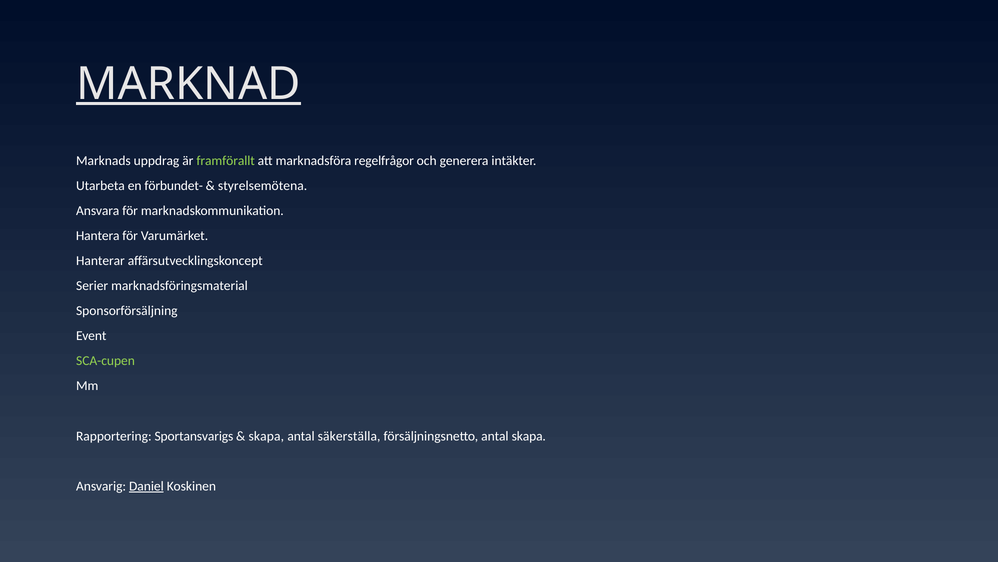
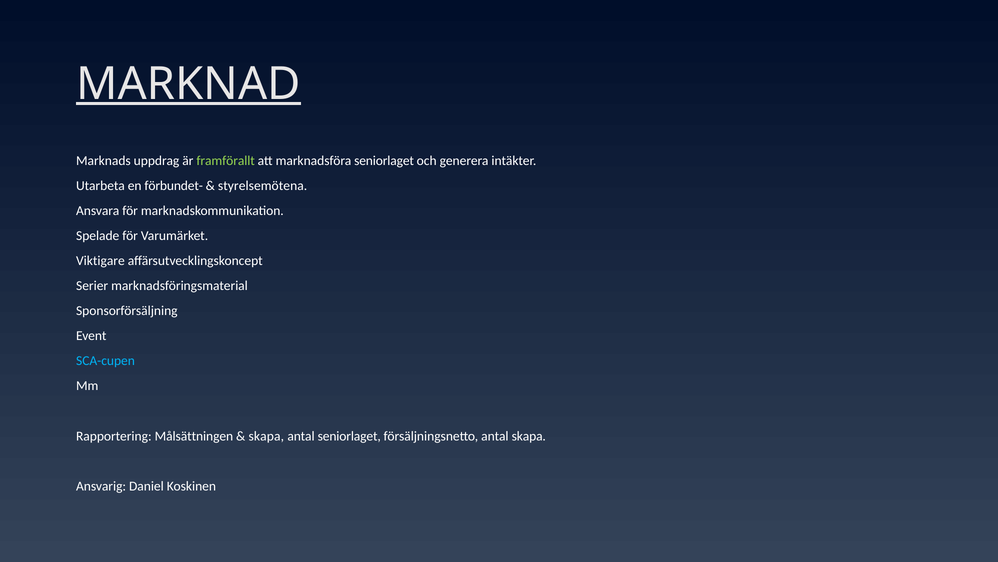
marknadsföra regelfrågor: regelfrågor -> seniorlaget (384, 160)
Hantera: Hantera -> Spelade (98, 235)
Hanterar: Hanterar -> Viktigare (100, 260)
SCA-cupen colour: light green -> light blue (105, 361)
Sportansvarigs: Sportansvarigs -> Målsättningen (194, 436)
antal säkerställa: säkerställa -> seniorlaget (349, 436)
Daniel underline: present -> none (146, 486)
